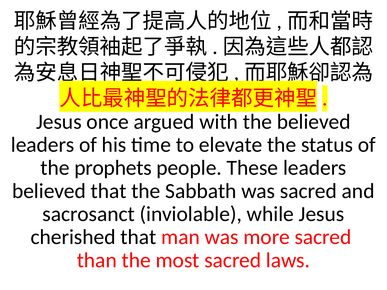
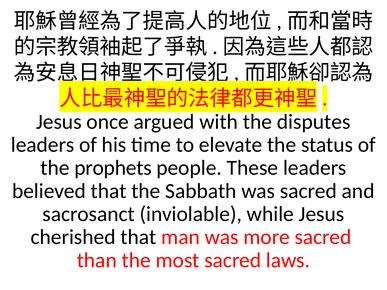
the believed: believed -> disputes (314, 122)
